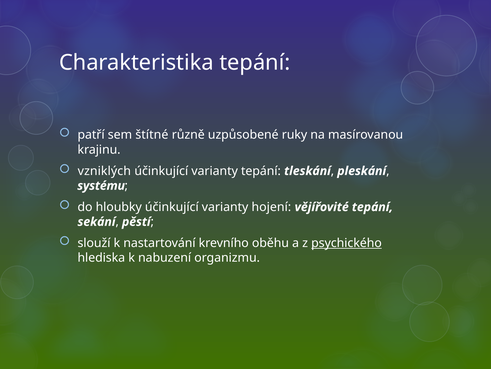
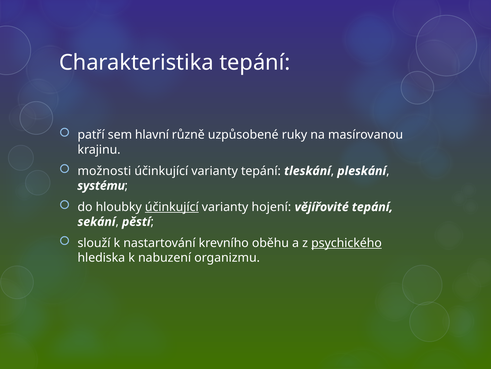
štítné: štítné -> hlavní (152, 135)
vzniklých: vzniklých -> možnosti (104, 171)
účinkující underline: none -> present (172, 207)
